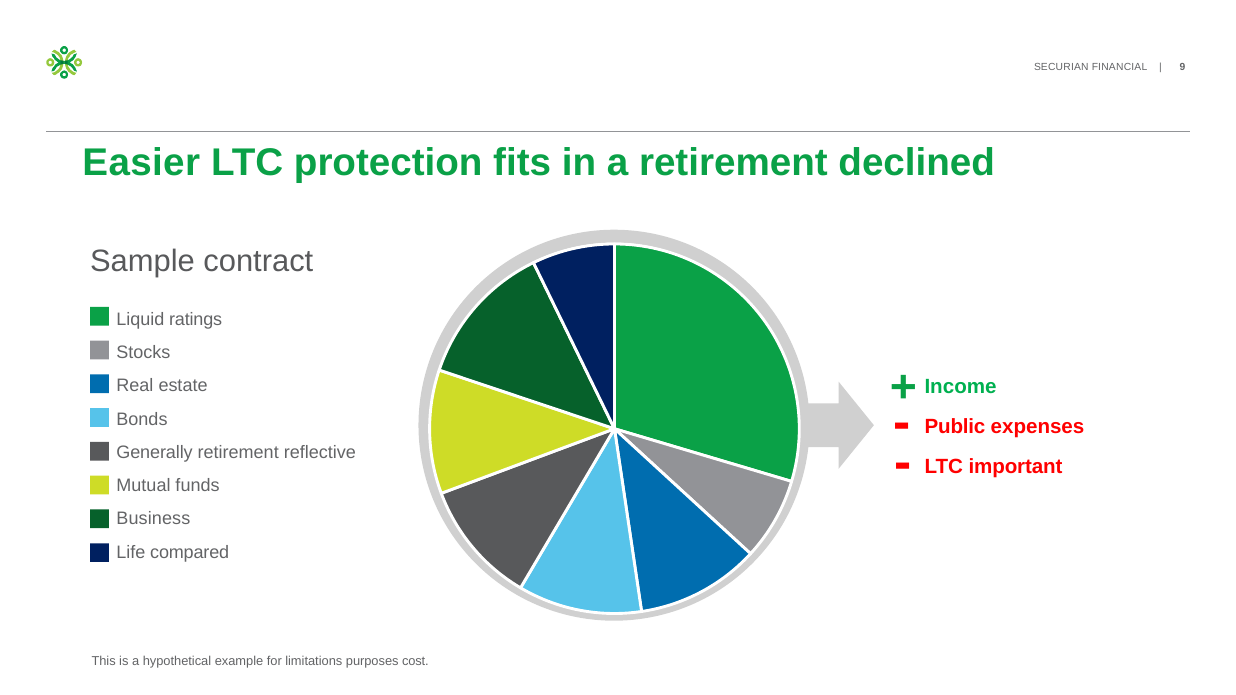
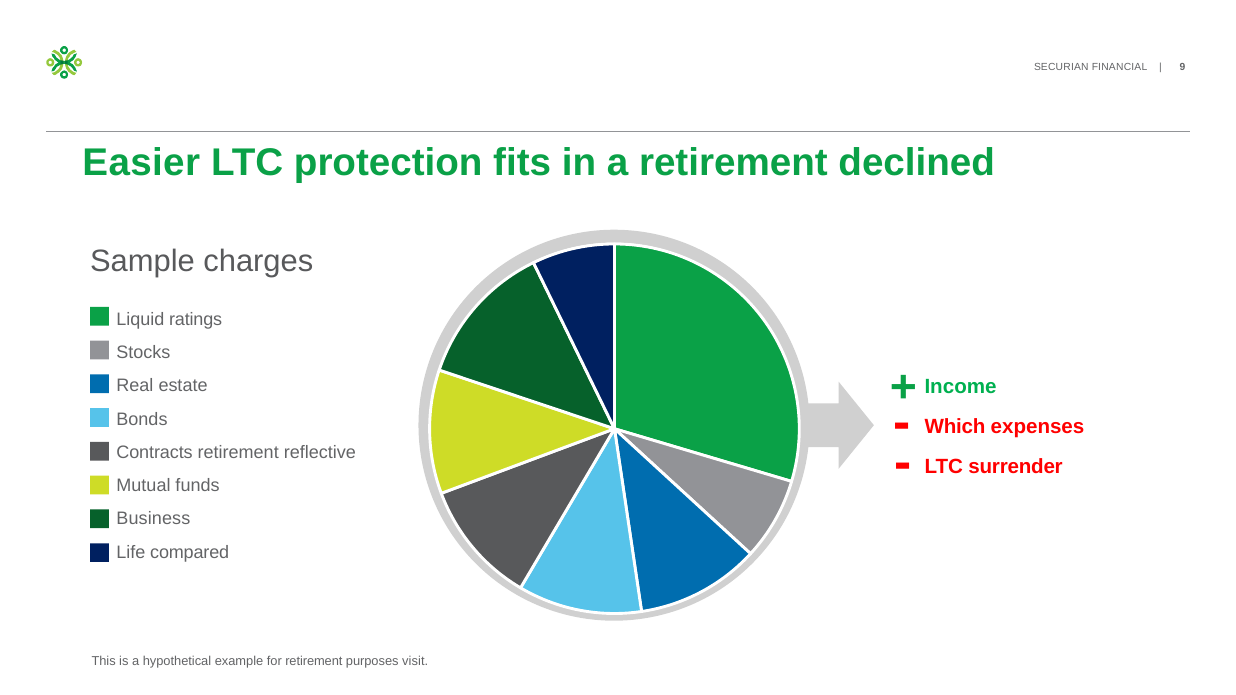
contract: contract -> charges (258, 261)
Public: Public -> Which (955, 427)
Generally: Generally -> Contracts (155, 453)
important: important -> surrender (1016, 467)
for limitations: limitations -> retirement (314, 661)
cost: cost -> visit (415, 661)
